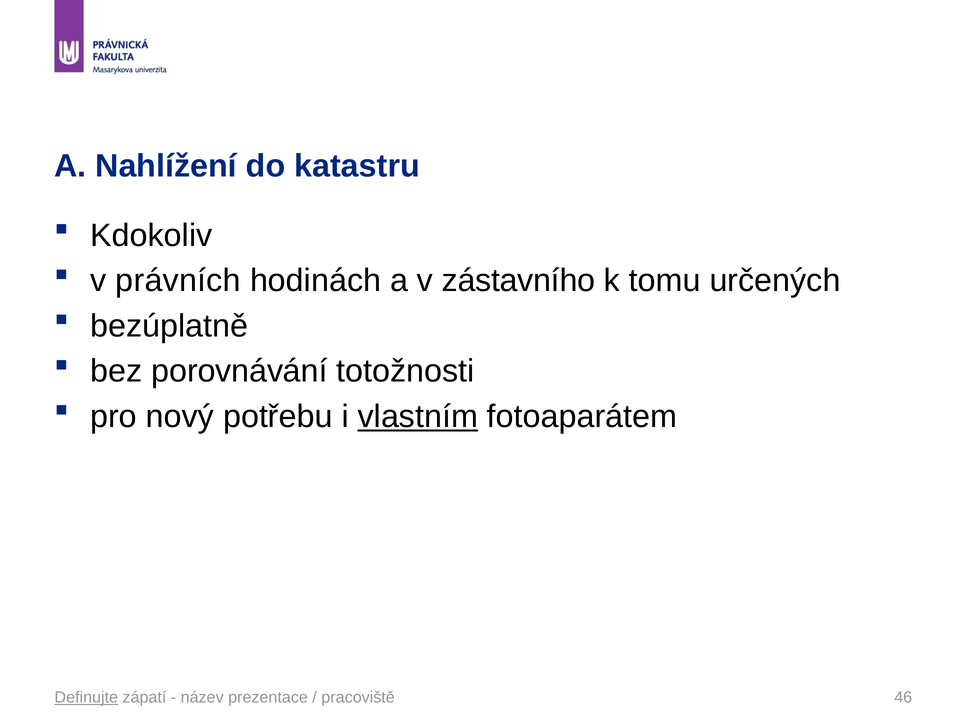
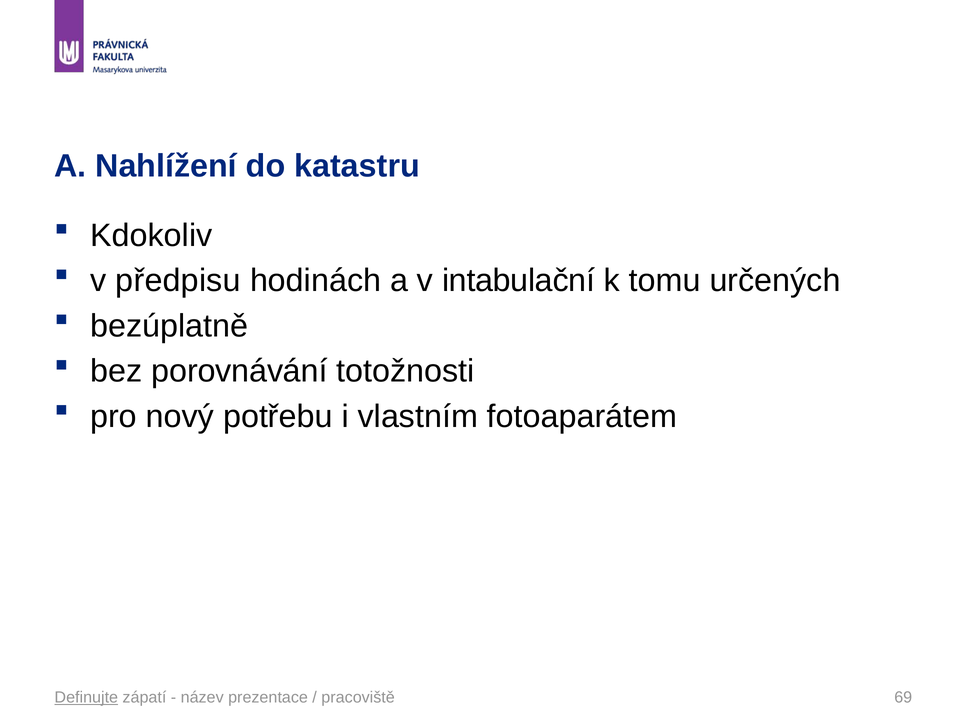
právních: právních -> předpisu (178, 281)
zástavního: zástavního -> intabulační (519, 281)
vlastním underline: present -> none (418, 416)
46: 46 -> 69 (903, 697)
